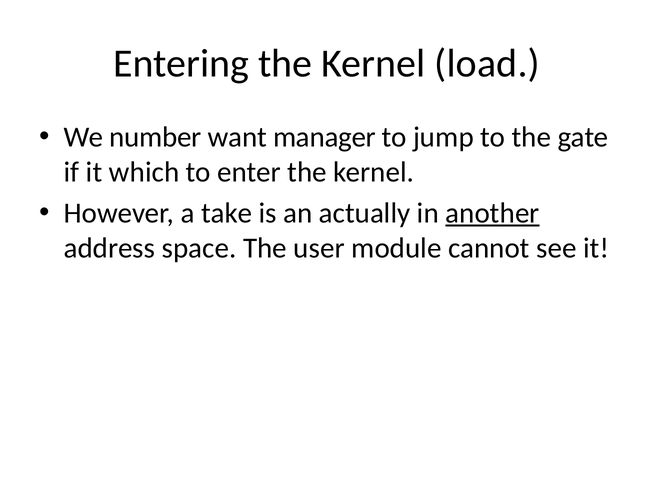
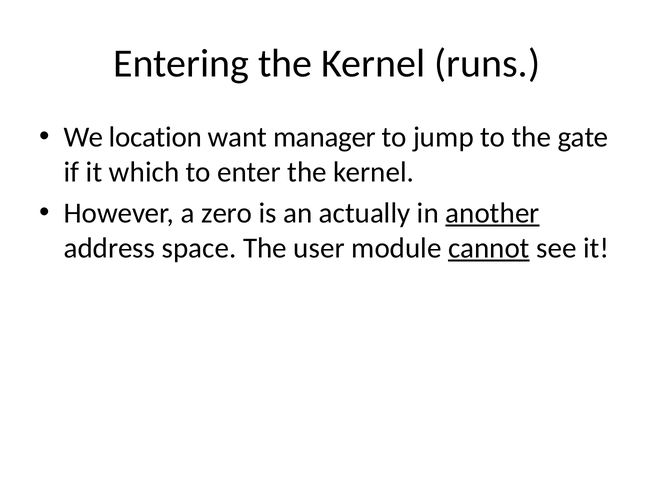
load: load -> runs (487, 63)
number: number -> location (155, 137)
take: take -> zero (227, 213)
cannot underline: none -> present (489, 248)
